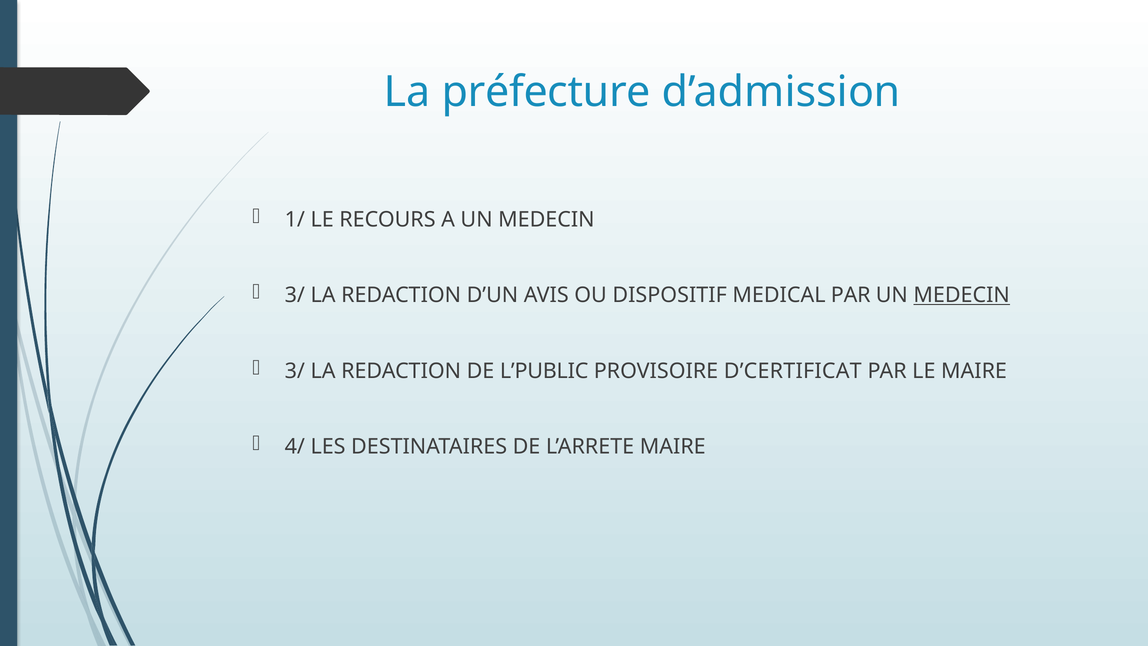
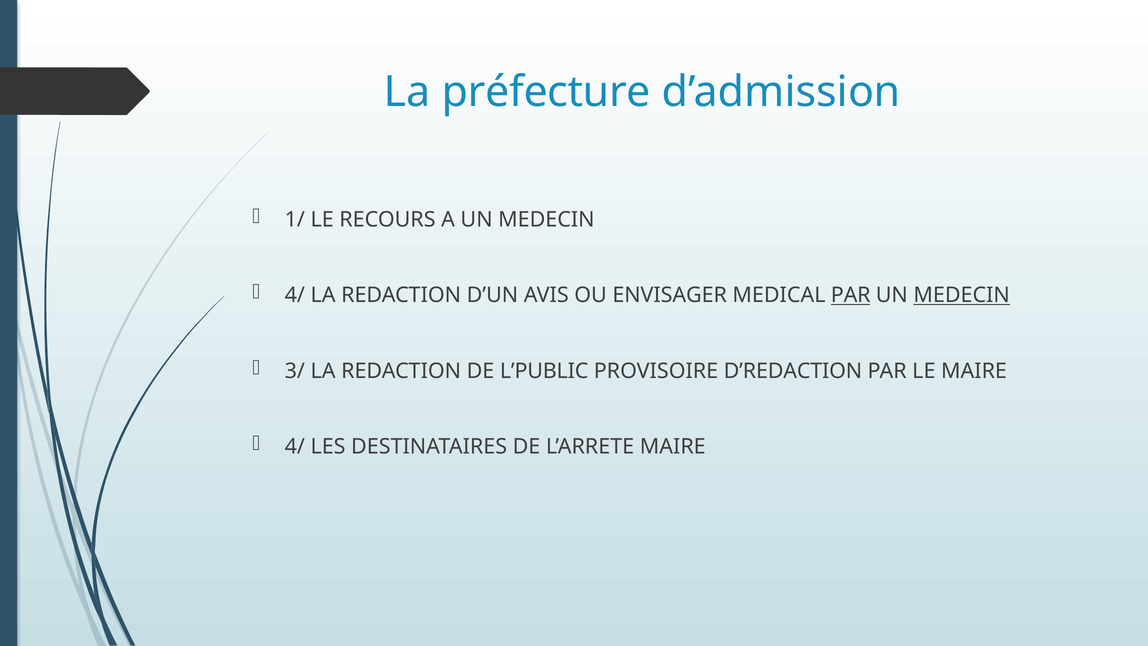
3/: 3/ -> 4/ (295, 295)
DISPOSITIF: DISPOSITIF -> ENVISAGER (670, 295)
PAR underline: none -> present (851, 295)
D’CERTIFICAT: D’CERTIFICAT -> D’REDACTION (793, 371)
